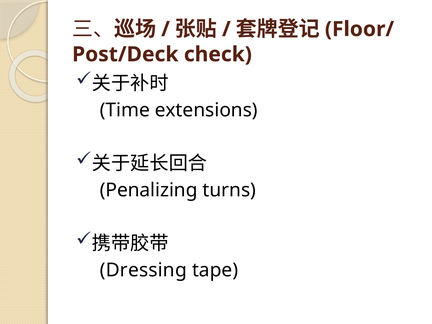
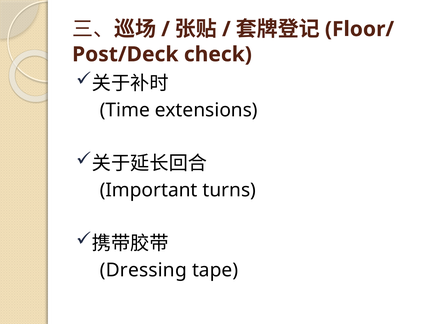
Penalizing: Penalizing -> Important (149, 190)
